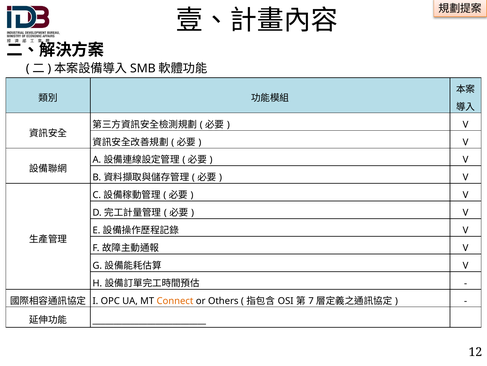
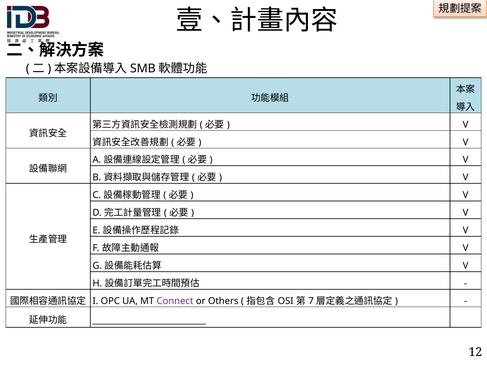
Connect colour: orange -> purple (175, 300)
